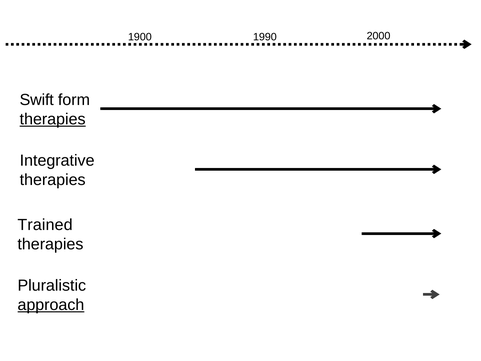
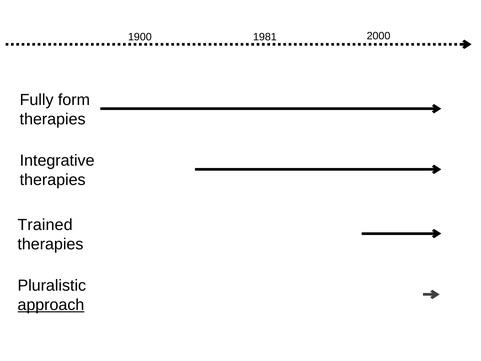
1990: 1990 -> 1981 (265, 37)
Swift: Swift -> Fully (37, 100)
therapies underline: present -> none (53, 119)
